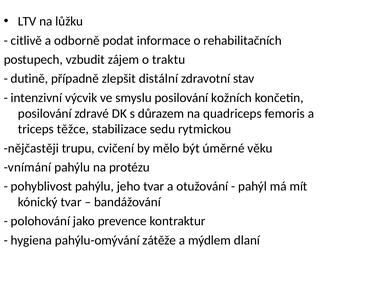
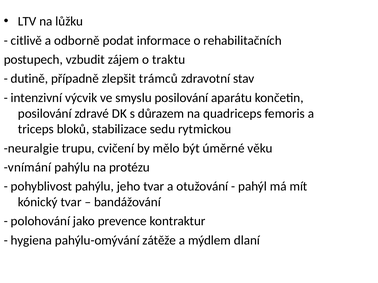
distální: distální -> trámců (158, 79)
kožních: kožních -> aparátu (232, 98)
těžce: těžce -> bloků (73, 129)
nějčastěji: nějčastěji -> neuralgie (31, 148)
